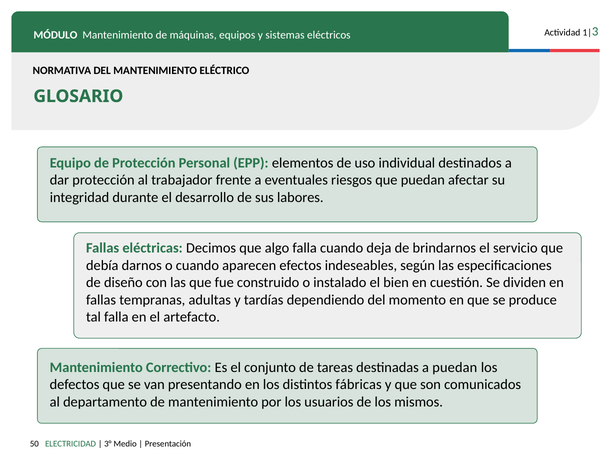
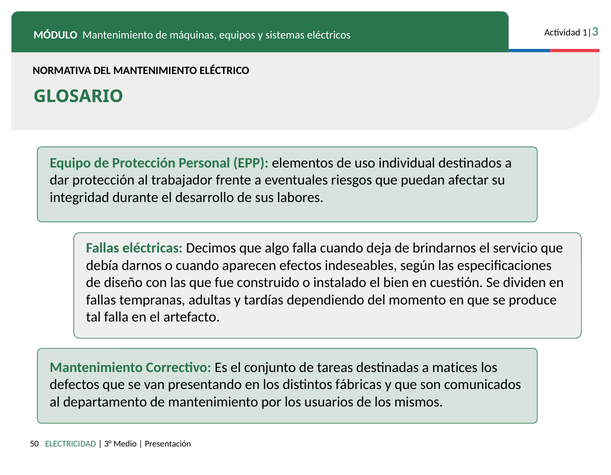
a puedan: puedan -> matices (455, 367)
